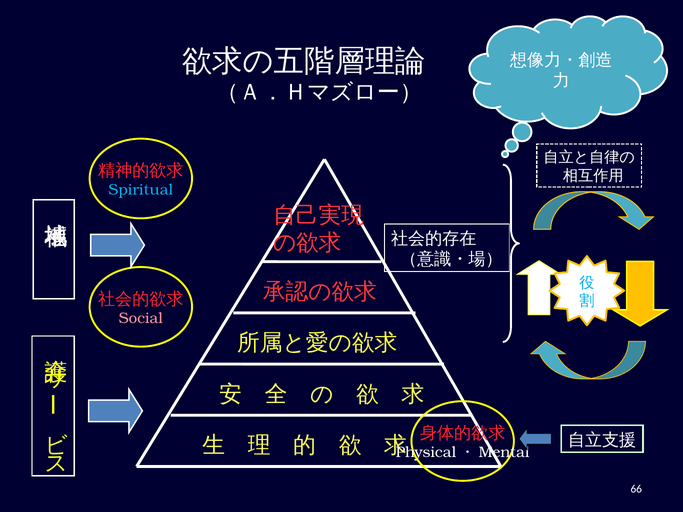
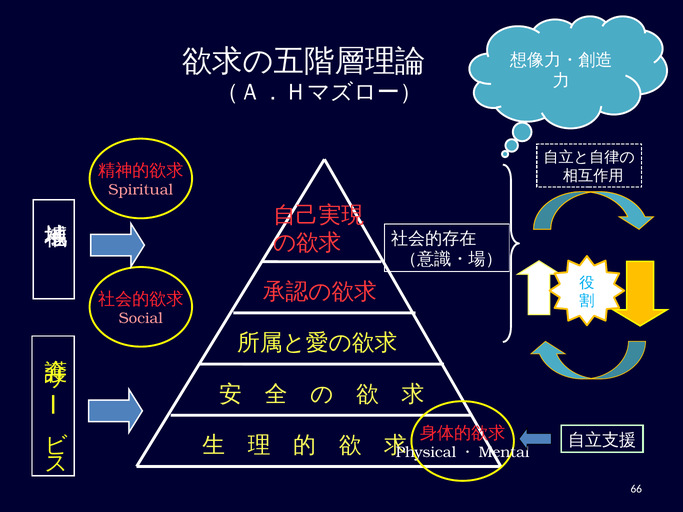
Spiritual colour: light blue -> pink (141, 190)
